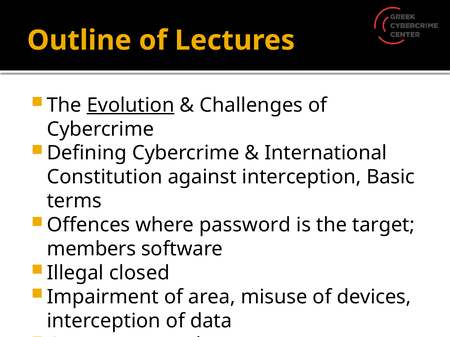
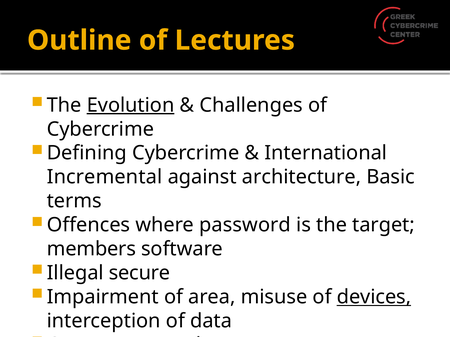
Constitution: Constitution -> Incremental (105, 177)
against interception: interception -> architecture (302, 177)
closed: closed -> secure (140, 273)
devices underline: none -> present (374, 297)
